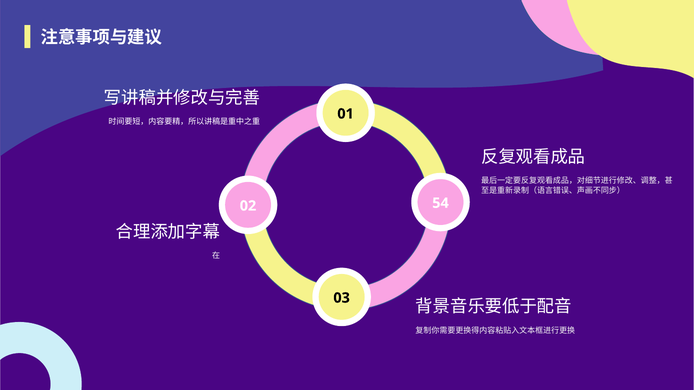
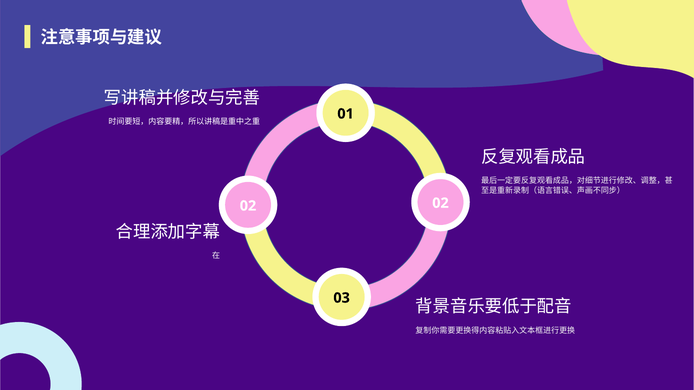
02 54: 54 -> 02 (440, 203)
